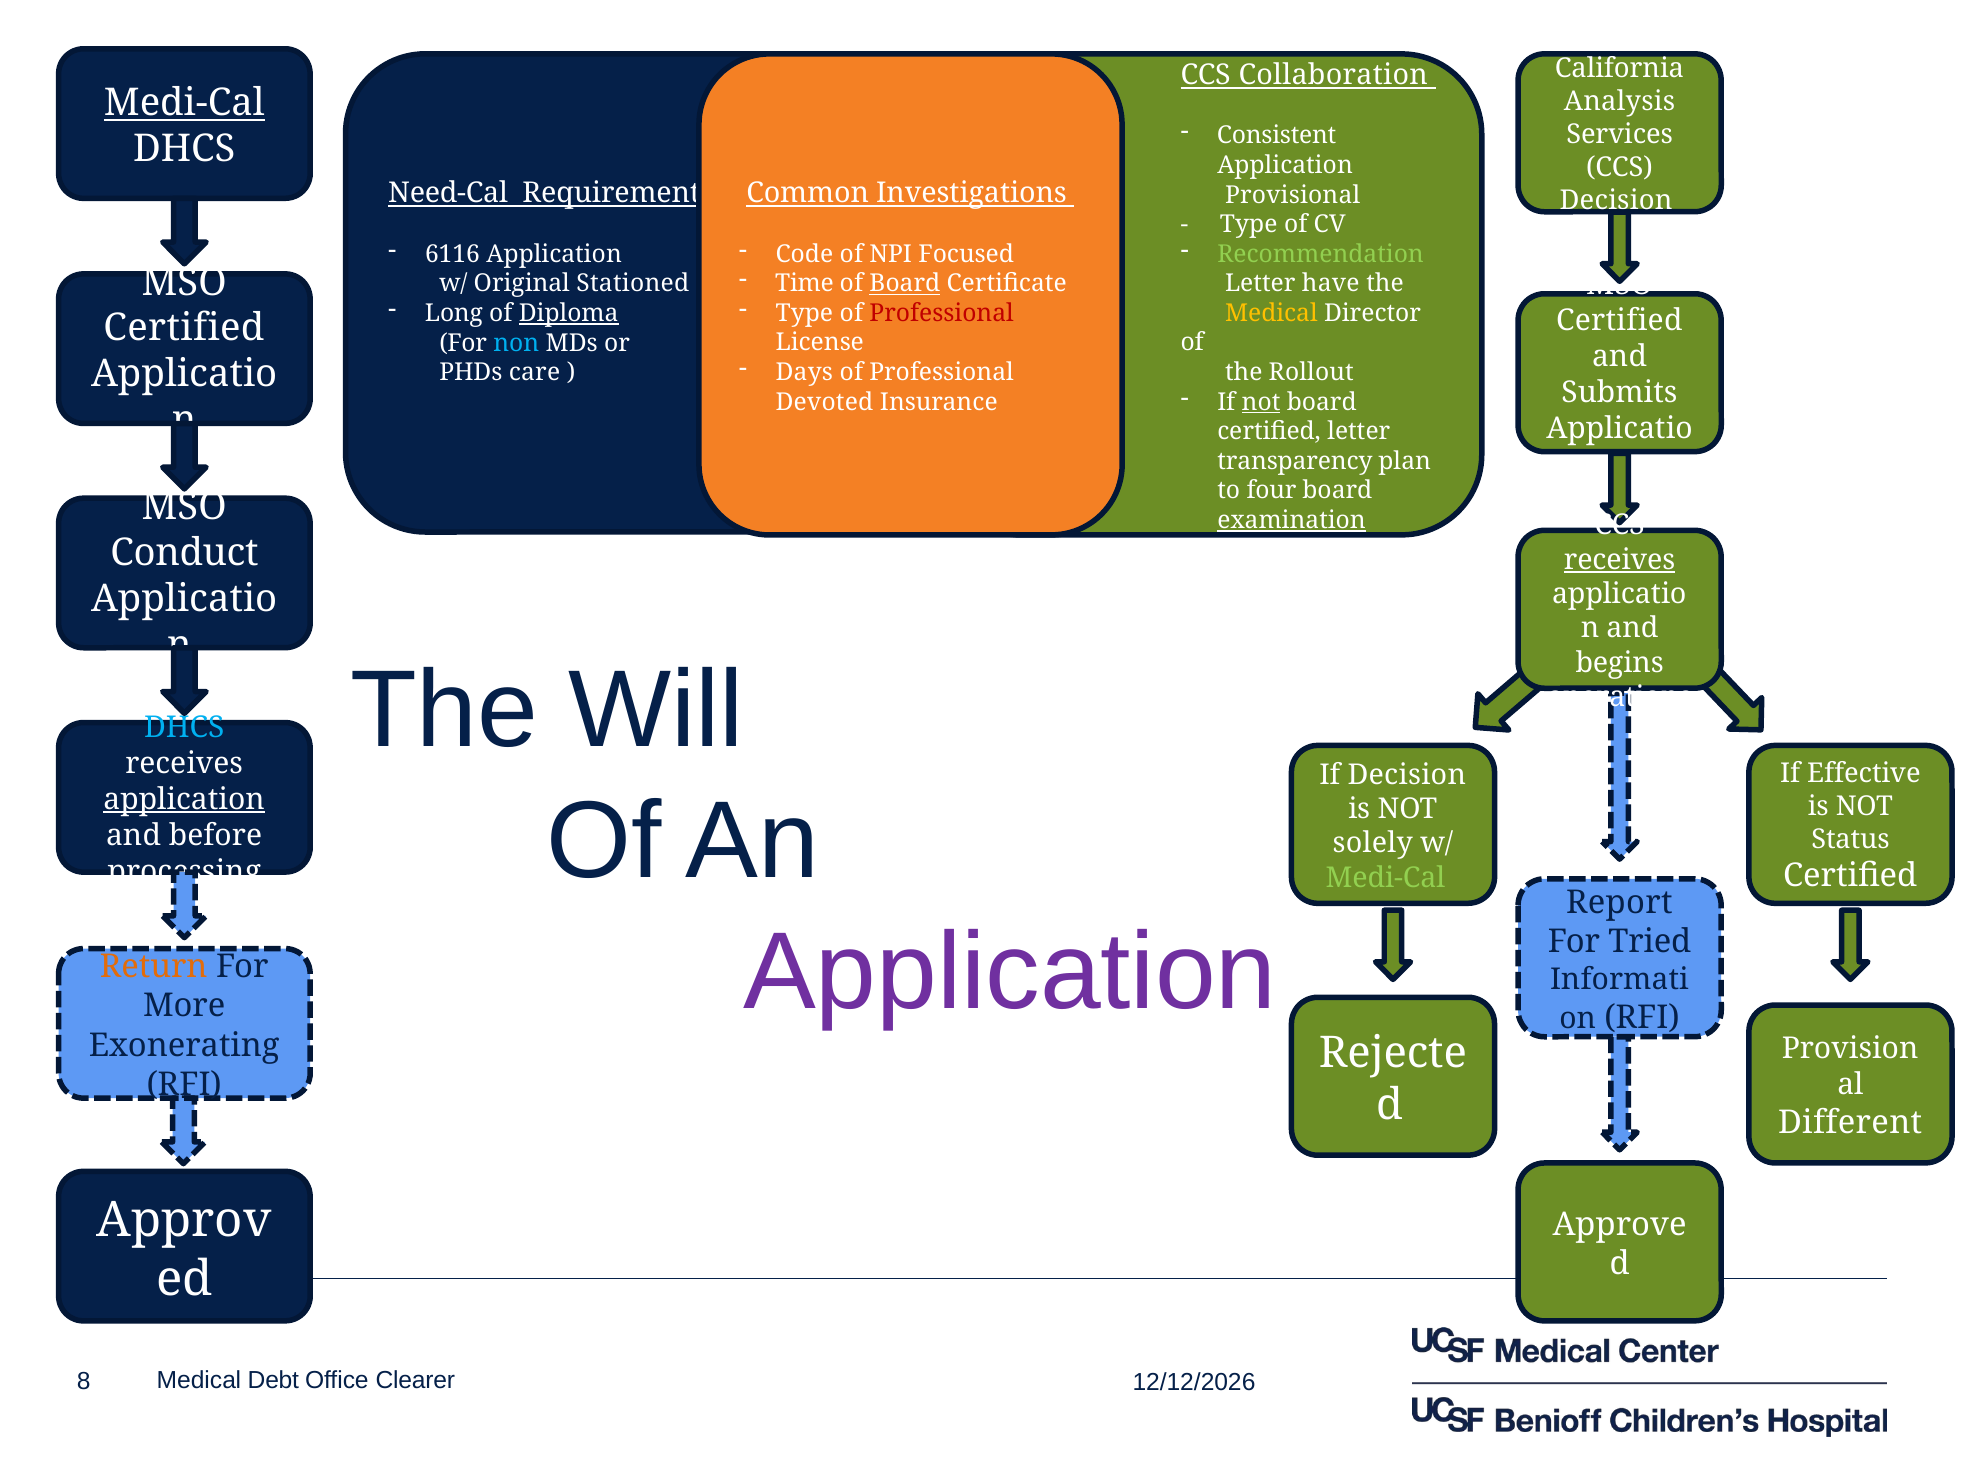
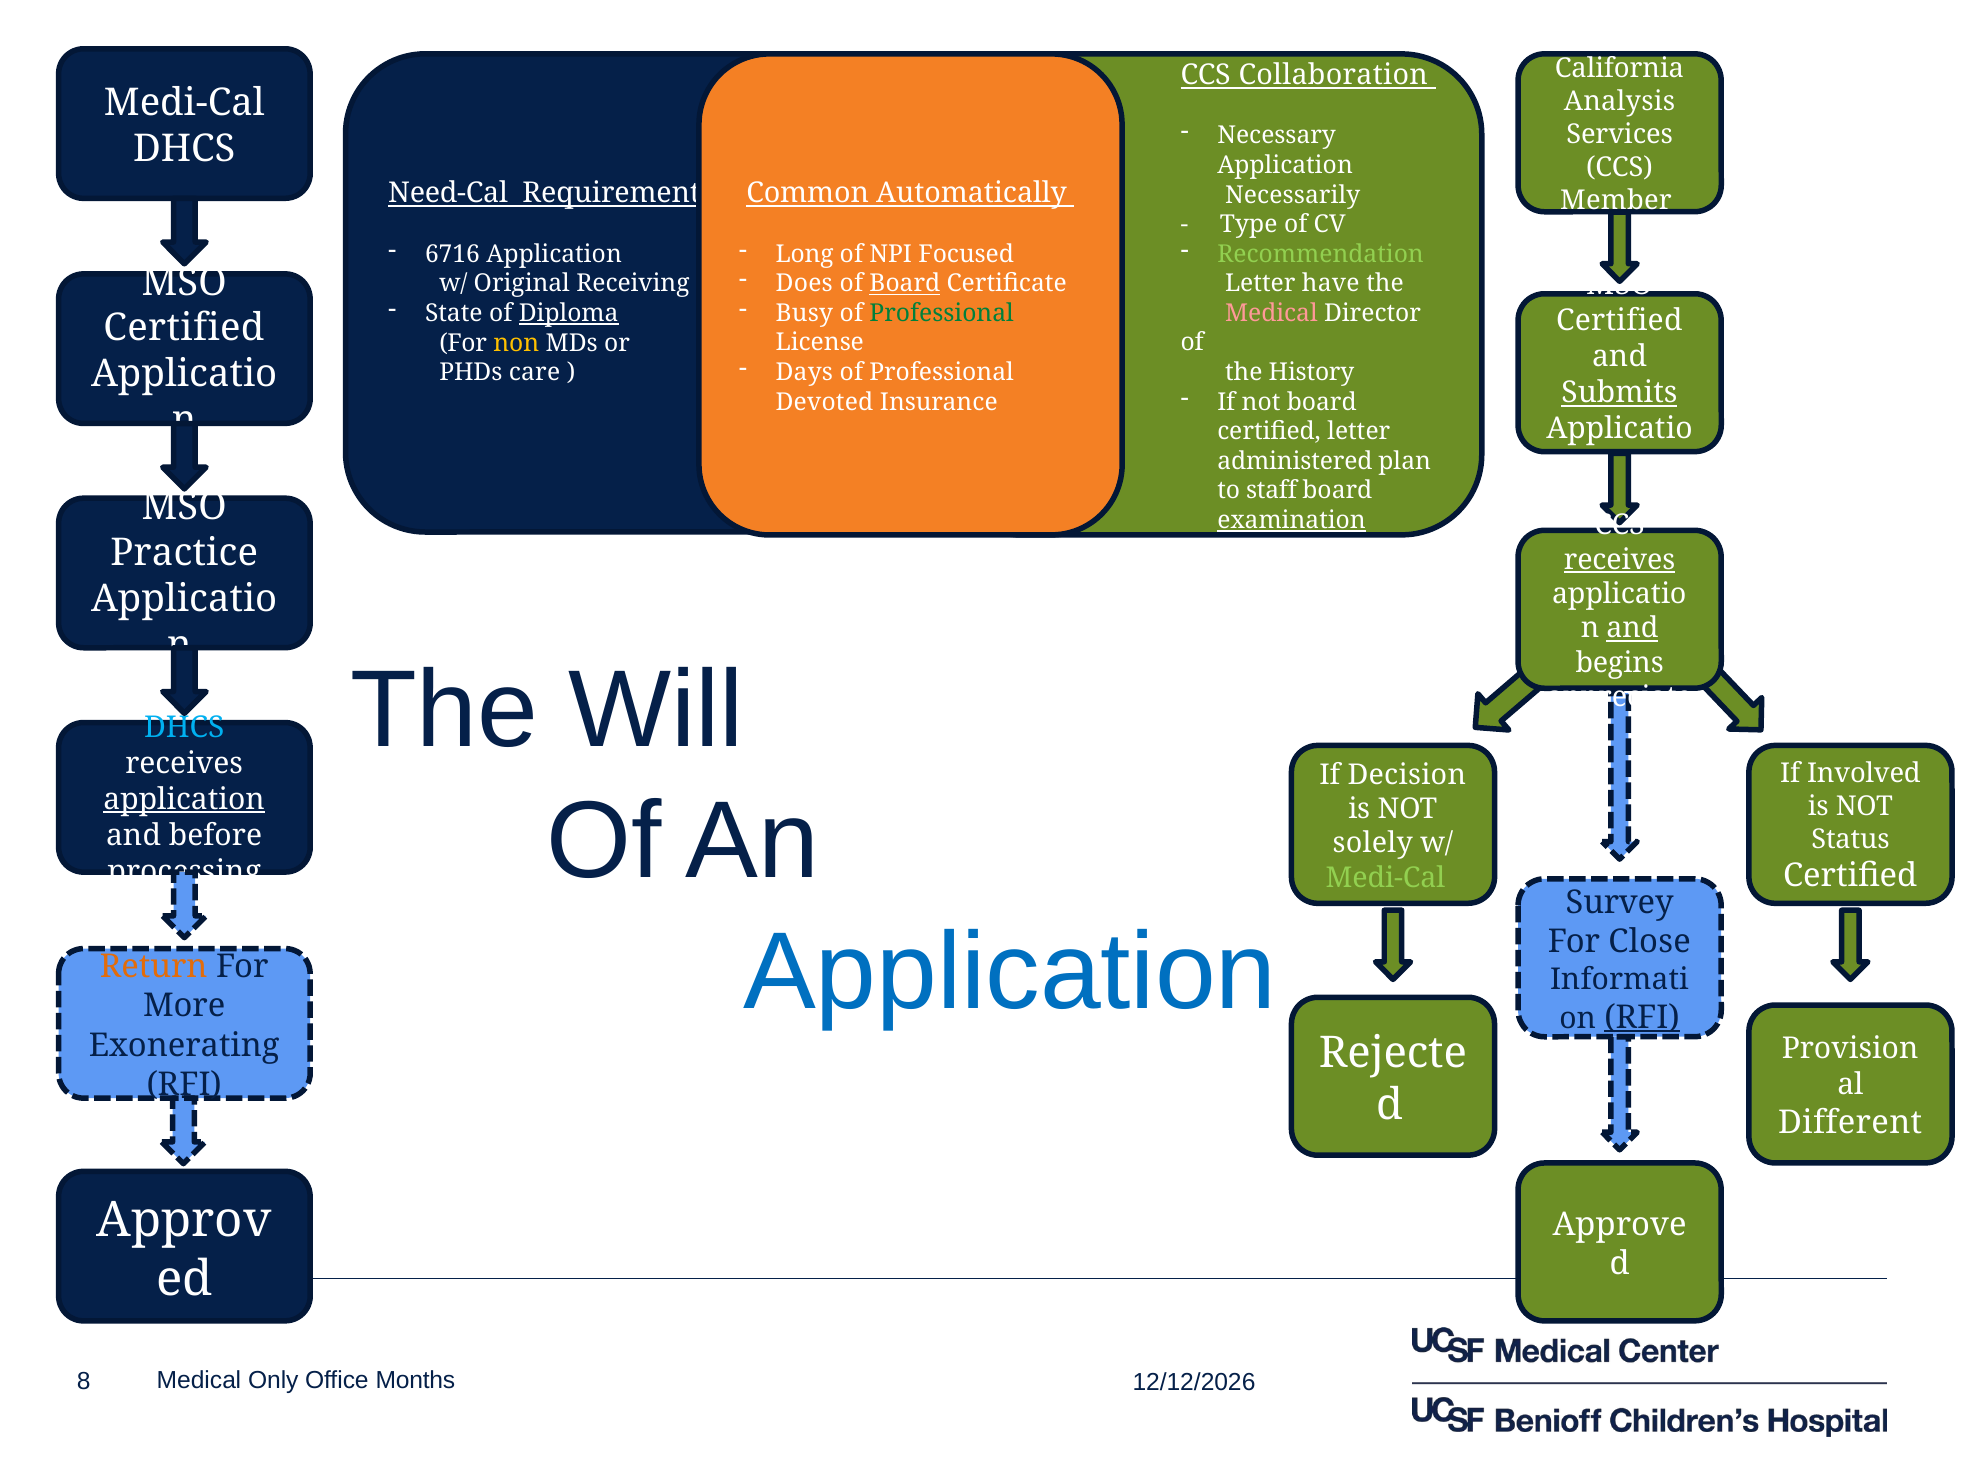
Medi-Cal underline: present -> none (184, 103)
Consistent: Consistent -> Necessary (1277, 136)
Investigations: Investigations -> Automatically (971, 193)
Provisional: Provisional -> Necessarily (1293, 195)
Decision: Decision -> Member (1616, 200)
Code: Code -> Long (805, 254)
6116: 6116 -> 6716 (452, 254)
Time: Time -> Does (804, 284)
Stationed: Stationed -> Receiving (633, 284)
Long: Long -> State (454, 313)
Type: Type -> Busy (804, 313)
Professional colour: red -> green (942, 313)
Medical colour: yellow -> pink (1271, 313)
non colour: light blue -> yellow (516, 343)
Rollout: Rollout -> History (1311, 372)
Submits underline: none -> present (1619, 393)
not underline: present -> none (1261, 402)
transparency: transparency -> administered (1295, 461)
four: four -> staff (1271, 491)
Conduct: Conduct -> Practice (184, 552)
and underline: none -> present (1632, 628)
operations: operations -> appreciate (1620, 697)
Effective: Effective -> Involved (1864, 773)
Report: Report -> Survey (1620, 902)
Application colour: purple -> blue (1010, 972)
Tried: Tried -> Close (1650, 942)
RFI underline: none -> present (1642, 1017)
Debt: Debt -> Only (273, 1380)
Clearer: Clearer -> Months (415, 1380)
